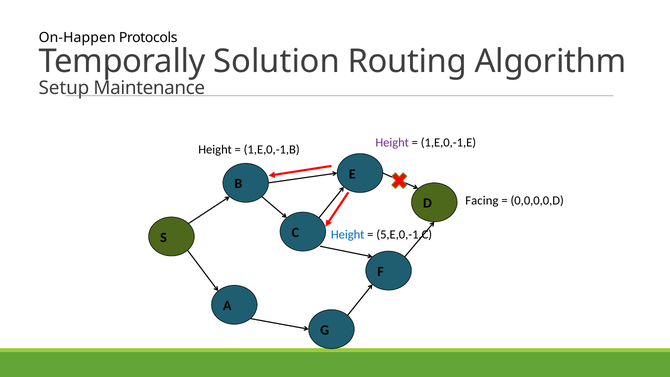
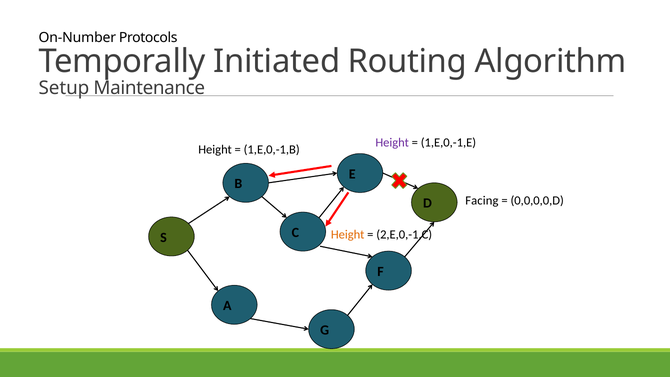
On-Happen: On-Happen -> On-Number (77, 38)
Solution: Solution -> Initiated (277, 61)
Height colour: blue -> orange (348, 235)
5,E,0,-1,C: 5,E,0,-1,C -> 2,E,0,-1,C (404, 235)
